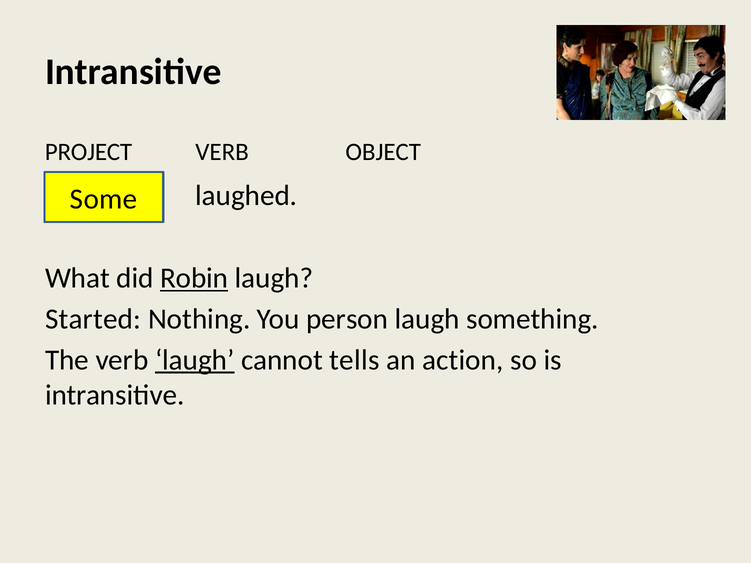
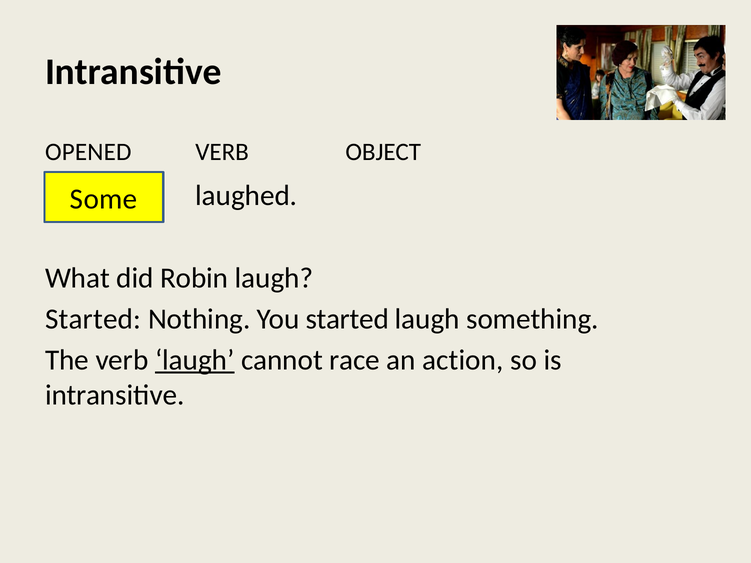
PROJECT: PROJECT -> OPENED (88, 152)
Robin underline: present -> none (194, 278)
You person: person -> started (347, 319)
tells: tells -> race (355, 360)
